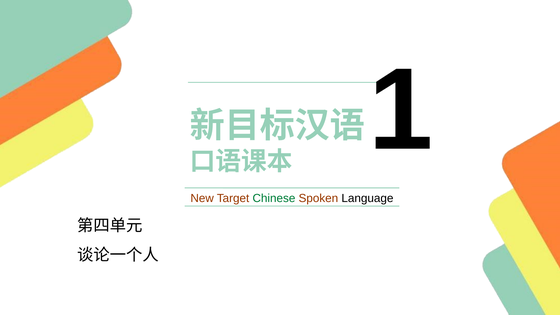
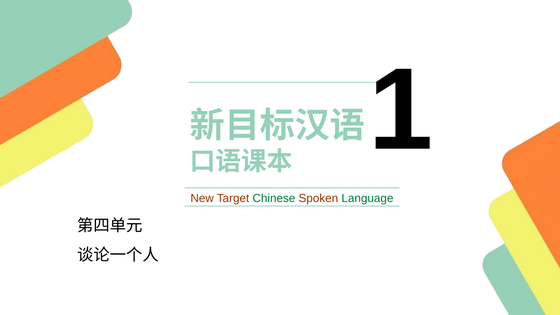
Language colour: black -> green (367, 198)
